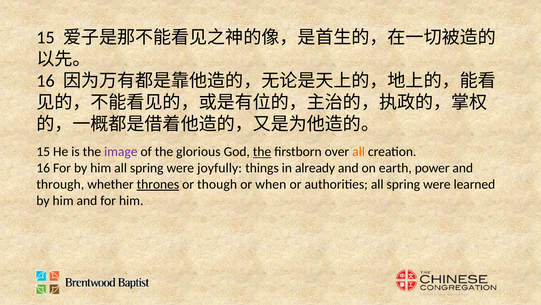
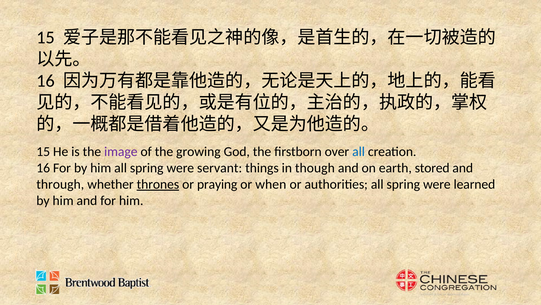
glorious: glorious -> growing (198, 152)
the underline: present -> none (262, 152)
all colour: orange -> blue (359, 152)
joyfully: joyfully -> servant (220, 168)
already: already -> though (315, 168)
power: power -> stored (432, 168)
though: though -> praying (217, 184)
